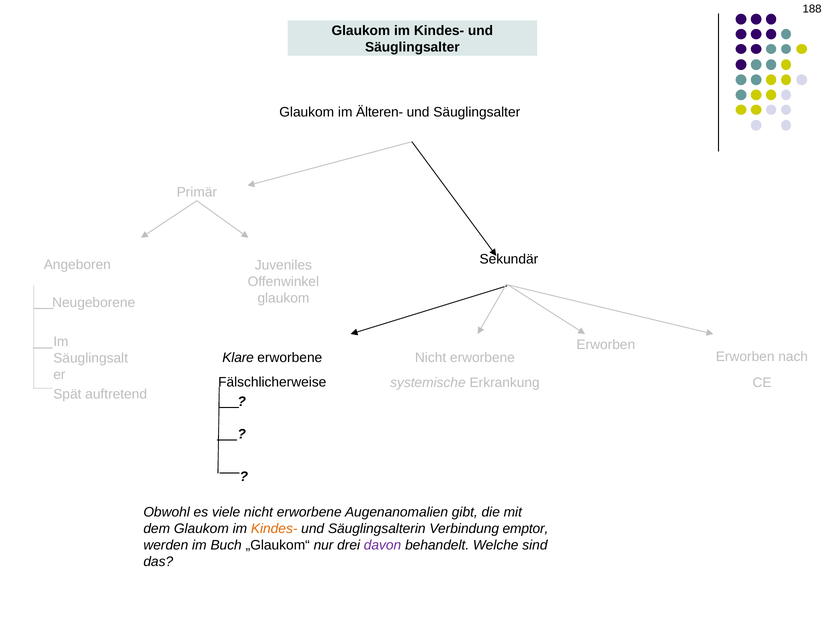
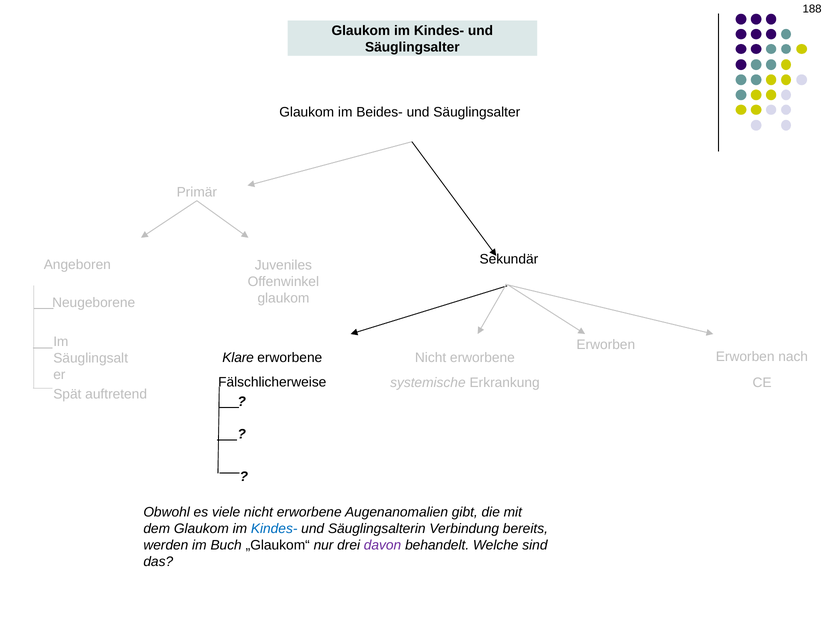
Älteren-: Älteren- -> Beides- (380, 112)
Kindes- colour: orange -> blue (274, 528)
emptor: emptor -> bereits (525, 528)
